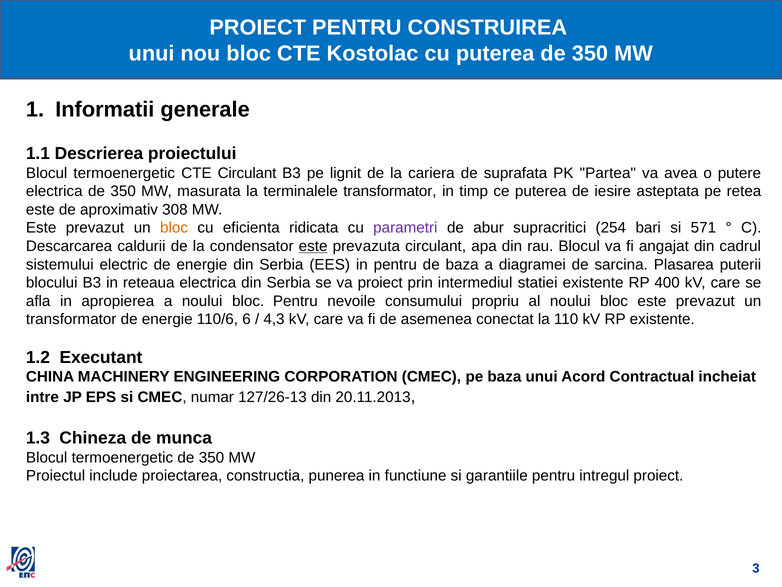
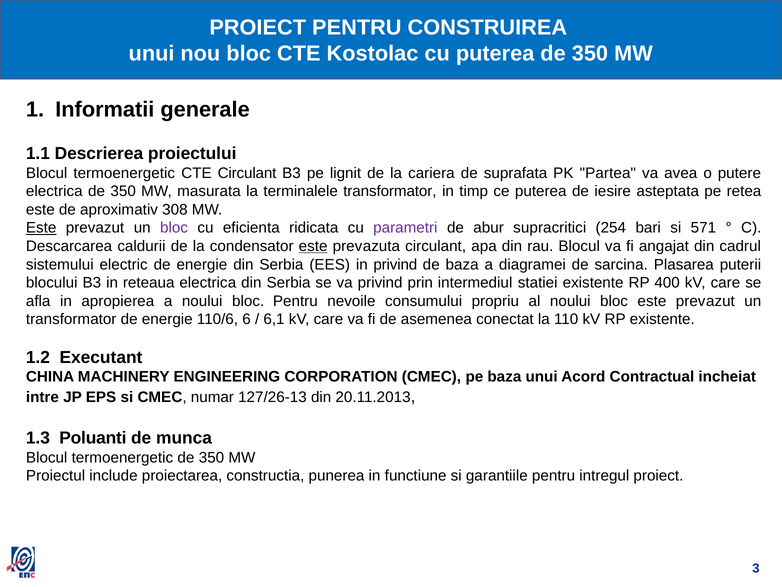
Este underline: none -> present (41, 228)
bloc colour: orange -> purple (174, 228)
in pentru: pentru -> privind (395, 264)
va proiect: proiect -> privind (380, 283)
4,3: 4,3 -> 6,1 (274, 319)
Chineza: Chineza -> Poluanti (93, 438)
